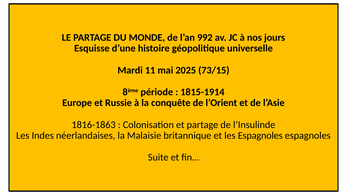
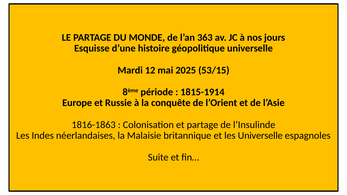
992: 992 -> 363 (205, 37)
11: 11 -> 12 (150, 70)
73/15: 73/15 -> 53/15 (214, 70)
les Espagnoles: Espagnoles -> Universelle (260, 136)
